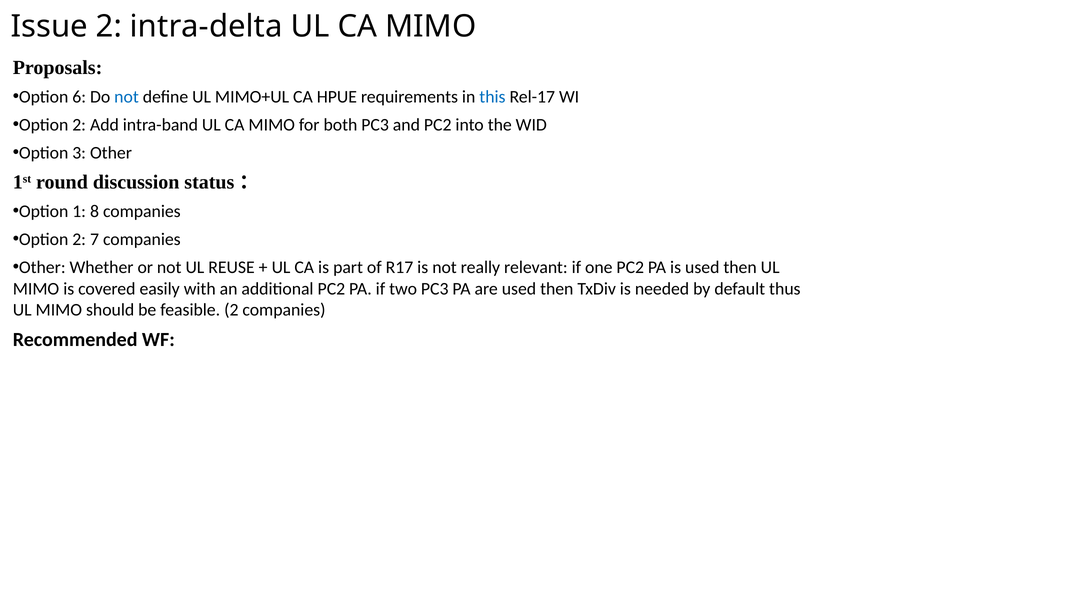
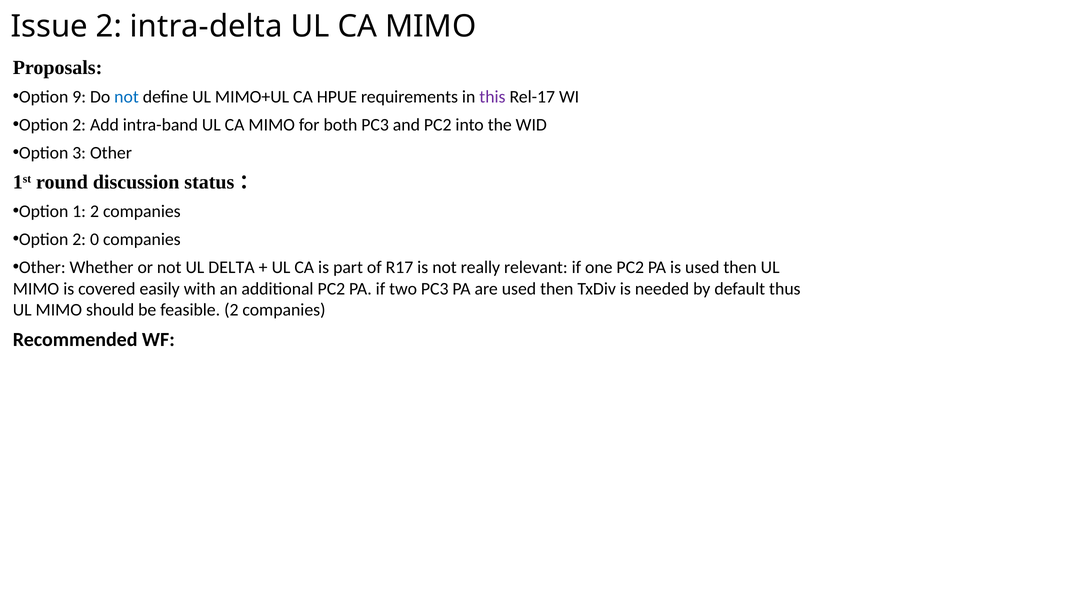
6: 6 -> 9 (79, 97)
this colour: blue -> purple (492, 97)
1 8: 8 -> 2 (95, 211)
7: 7 -> 0 (95, 239)
REUSE: REUSE -> DELTA (231, 267)
